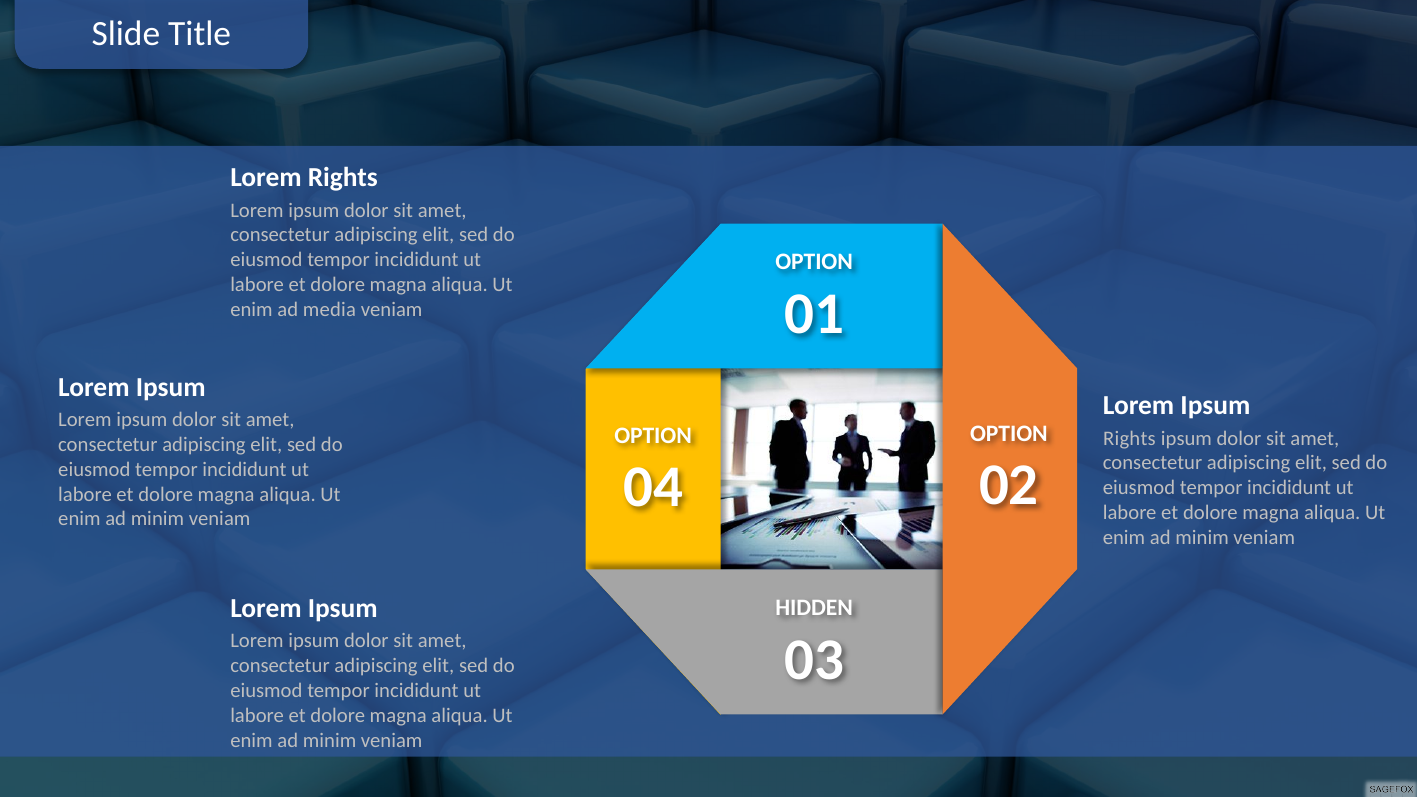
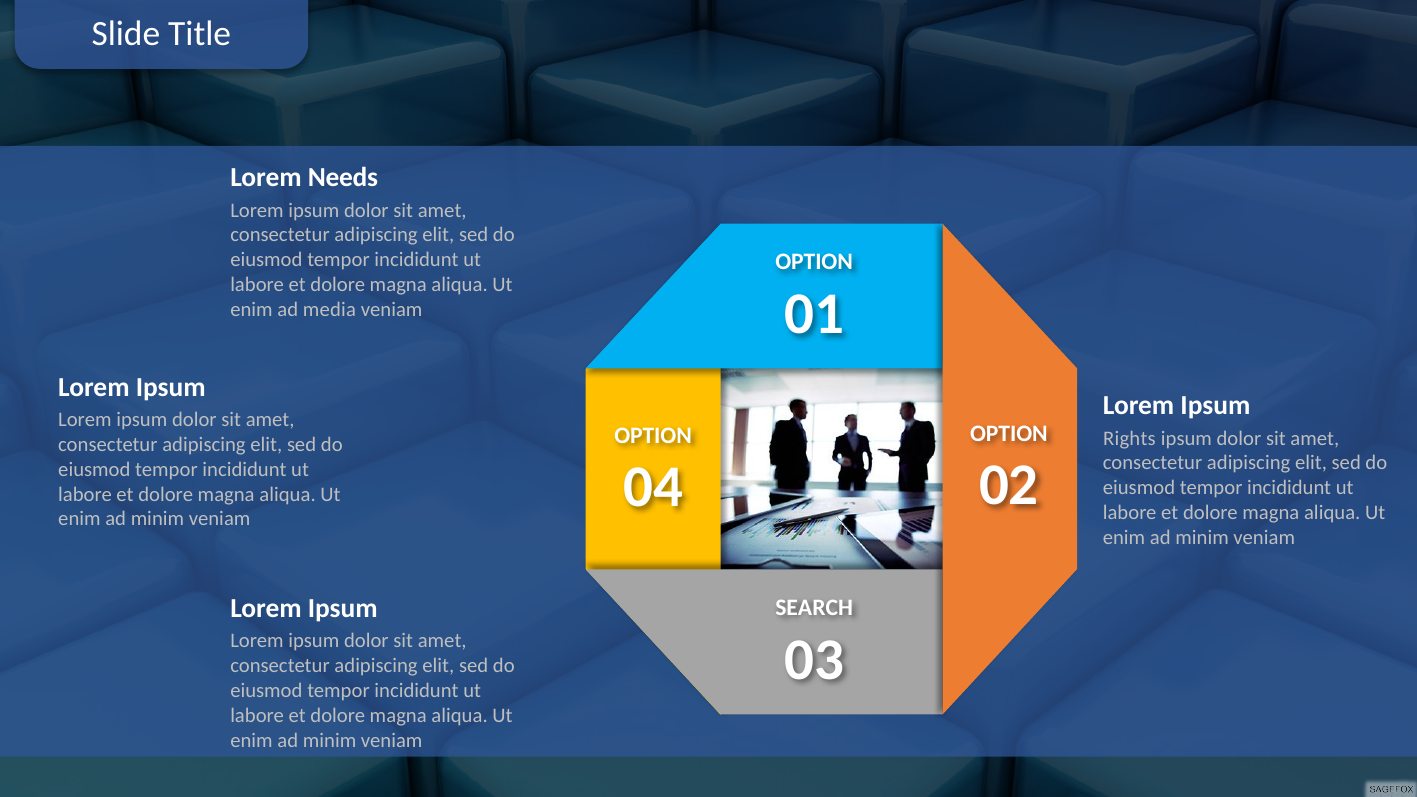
Lorem Rights: Rights -> Needs (343, 178)
HIDDEN: HIDDEN -> SEARCH (814, 608)
